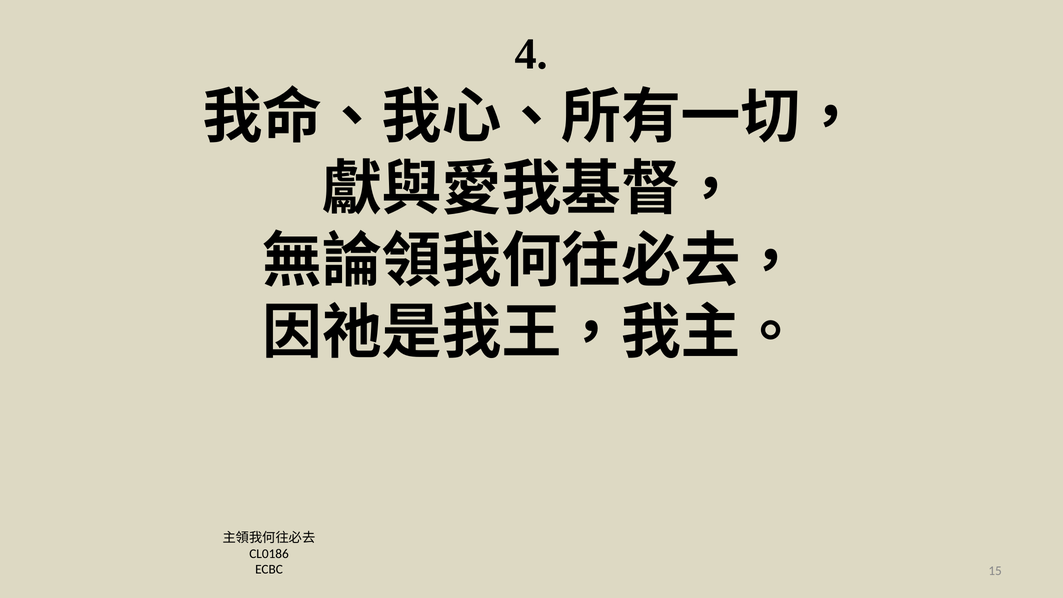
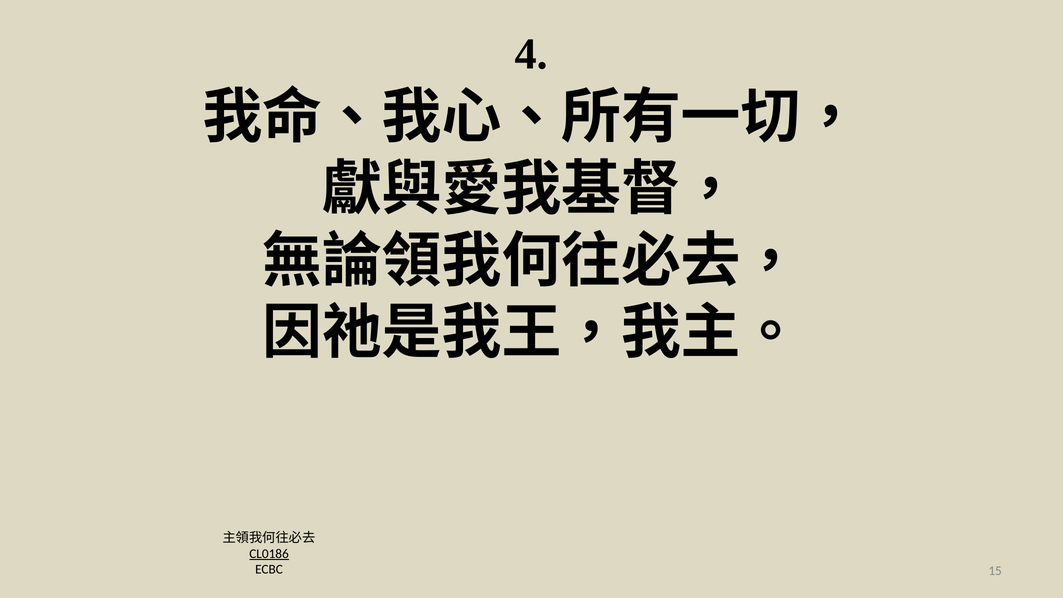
CL0186 underline: none -> present (269, 554)
